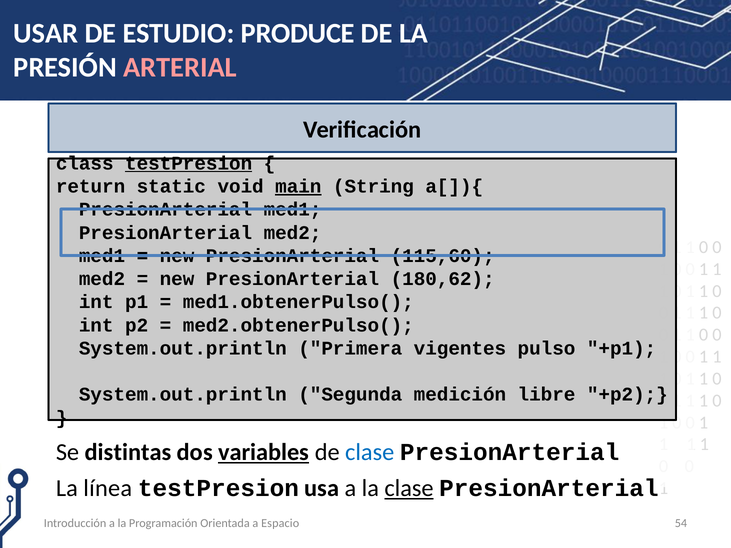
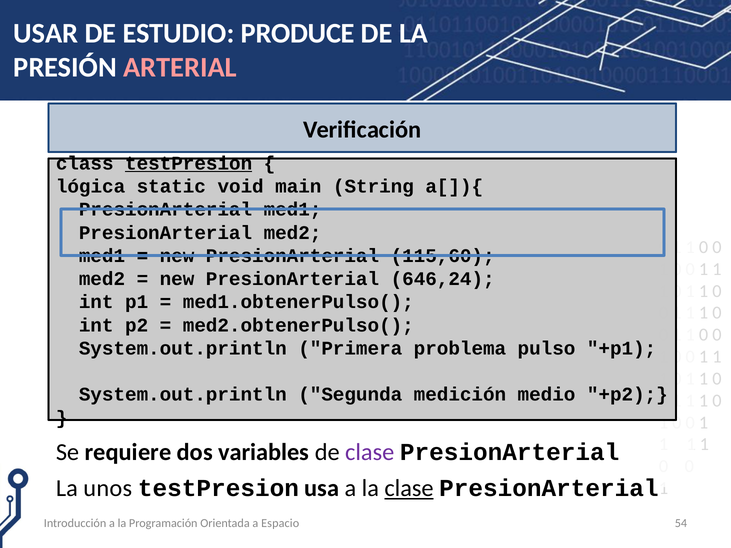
return: return -> lógica (91, 187)
main underline: present -> none (298, 187)
180,62: 180,62 -> 646,24 (443, 279)
vigentes: vigentes -> problema (460, 349)
libre: libre -> medio (547, 395)
distintas: distintas -> requiere (128, 452)
variables underline: present -> none (264, 452)
clase colour: blue -> purple (370, 452)
línea: línea -> unos (108, 489)
